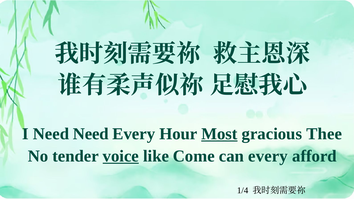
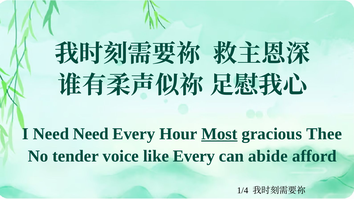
voice underline: present -> none (121, 156)
like Come: Come -> Every (194, 156)
can every: every -> abide (268, 156)
